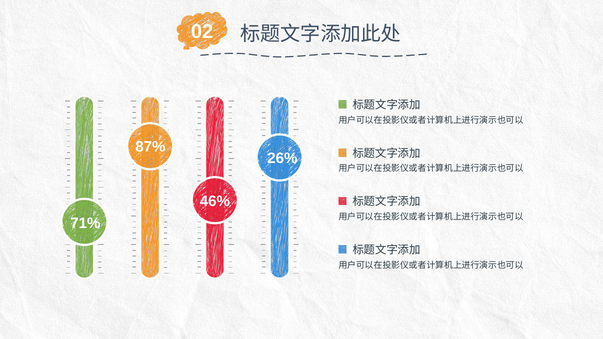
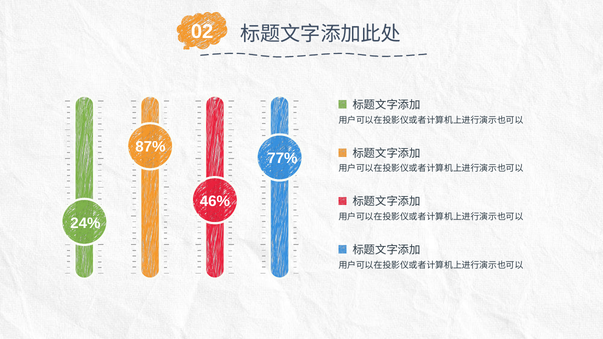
26%: 26% -> 77% (282, 158)
71%: 71% -> 24% (85, 223)
